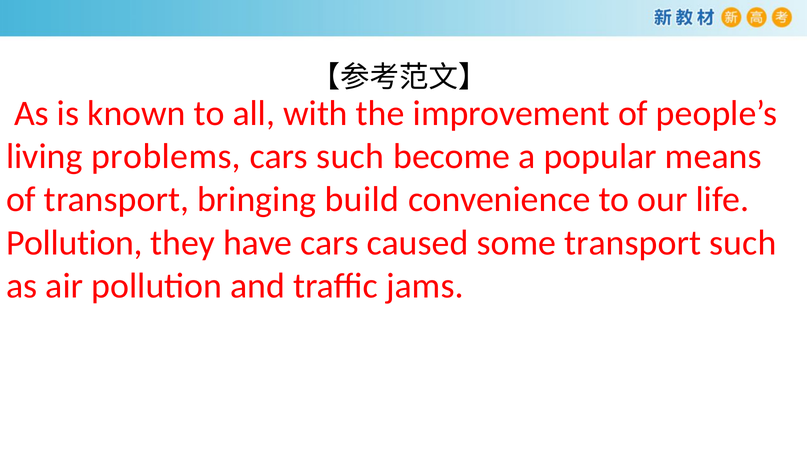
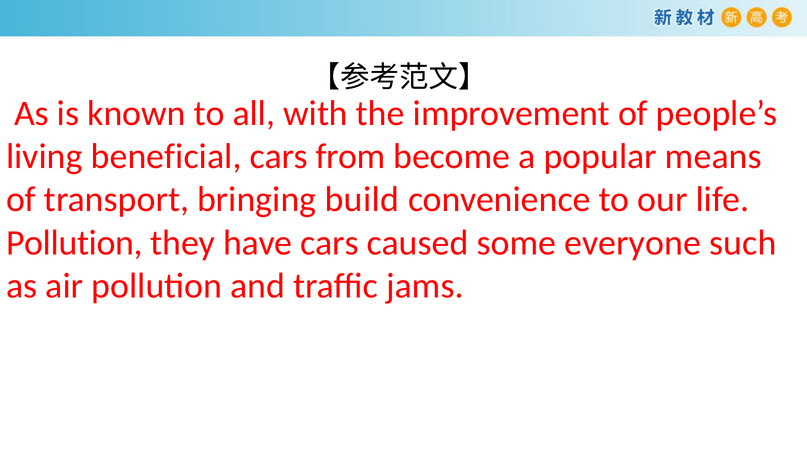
problems: problems -> beneficial (166, 156)
cars such: such -> from (351, 156)
some transport: transport -> everyone (633, 243)
